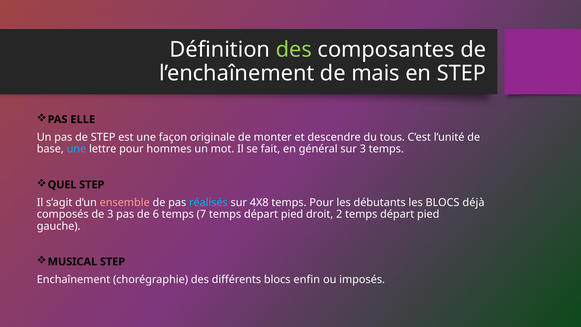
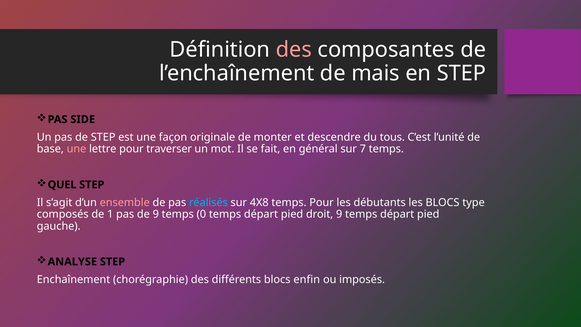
des colour: light green -> pink (294, 50)
ELLE: ELLE -> SIDE (83, 119)
une colour: light blue -> pink (76, 149)
hommes: hommes -> traverser (169, 149)
sur 3: 3 -> 7 (363, 149)
déjà: déjà -> type (474, 202)
de 3: 3 -> 1 (110, 214)
de 6: 6 -> 9 (156, 214)
7: 7 -> 0 (201, 214)
droit 2: 2 -> 9 (339, 214)
MUSICAL: MUSICAL -> ANALYSE (72, 262)
